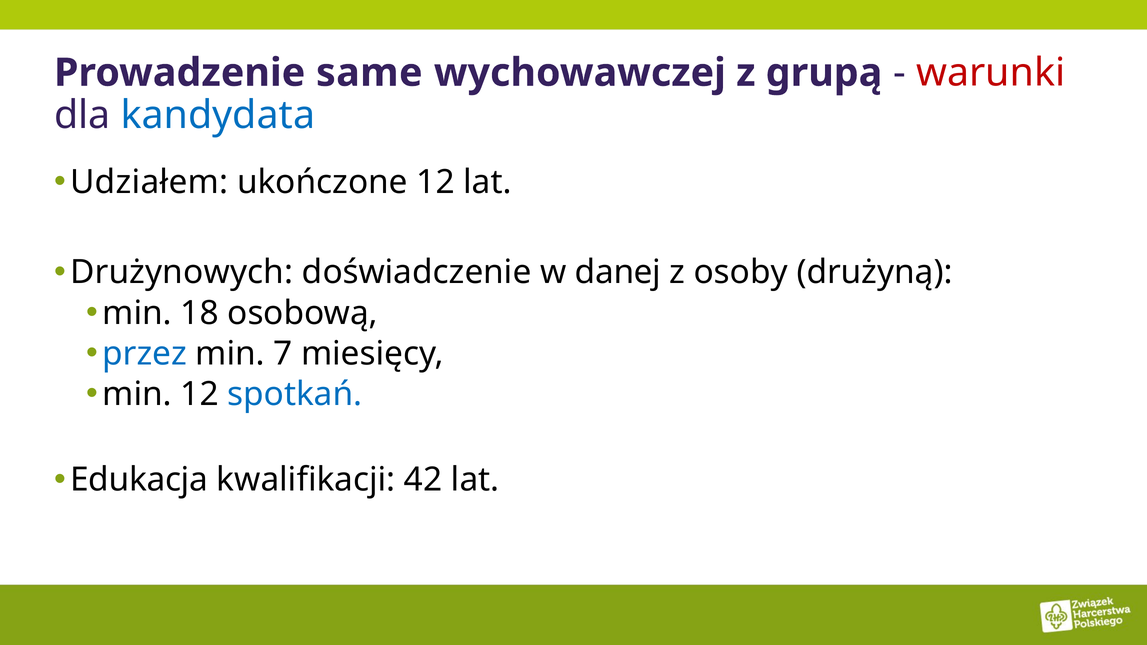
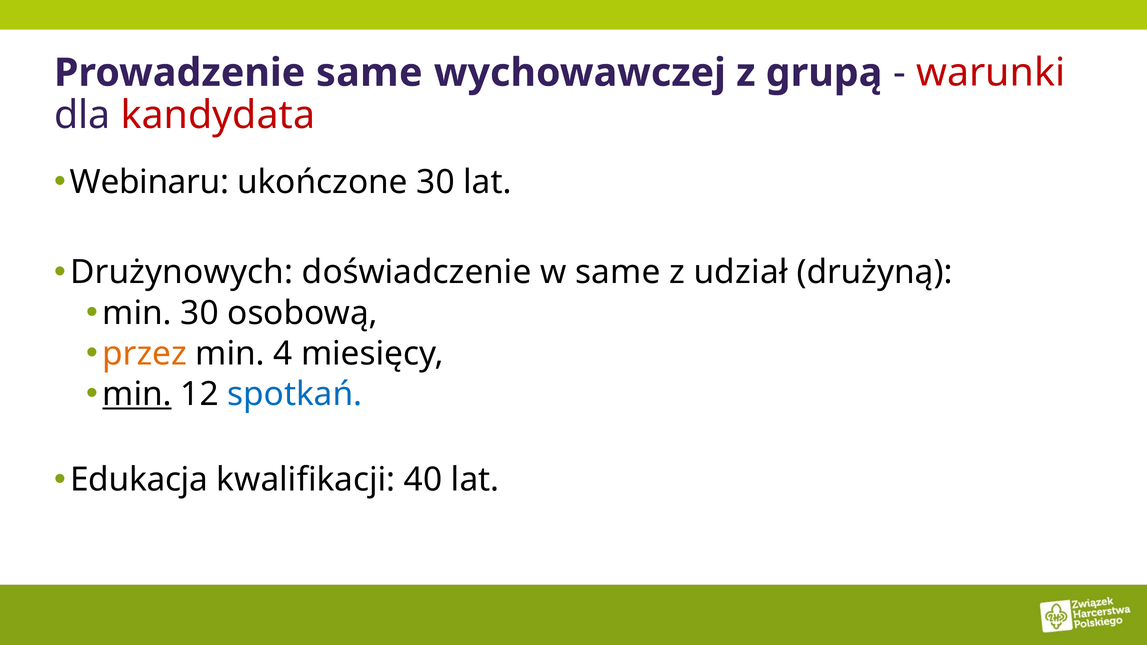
kandydata colour: blue -> red (218, 115)
Udziałem: Udziałem -> Webinaru (149, 182)
ukończone 12: 12 -> 30 (436, 182)
w danej: danej -> same (618, 273)
osoby: osoby -> udział (741, 273)
min 18: 18 -> 30 (200, 313)
przez colour: blue -> orange (145, 354)
7: 7 -> 4 (283, 354)
min underline: none -> present (137, 394)
42: 42 -> 40 (423, 480)
